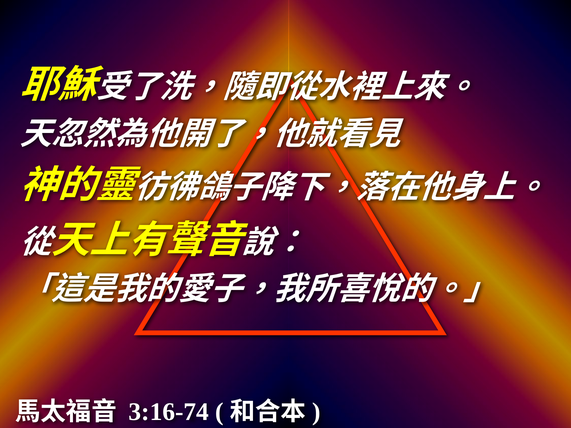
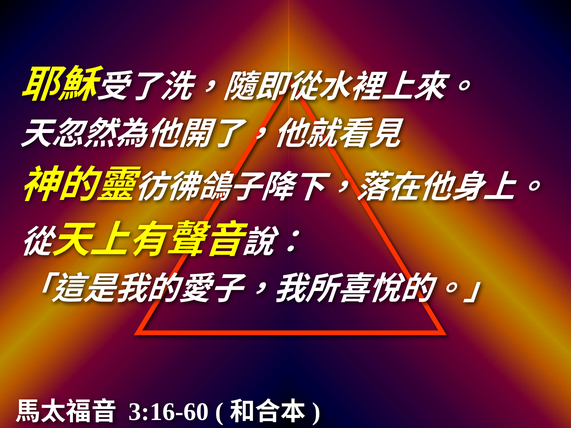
3:16-74: 3:16-74 -> 3:16-60 (169, 412)
